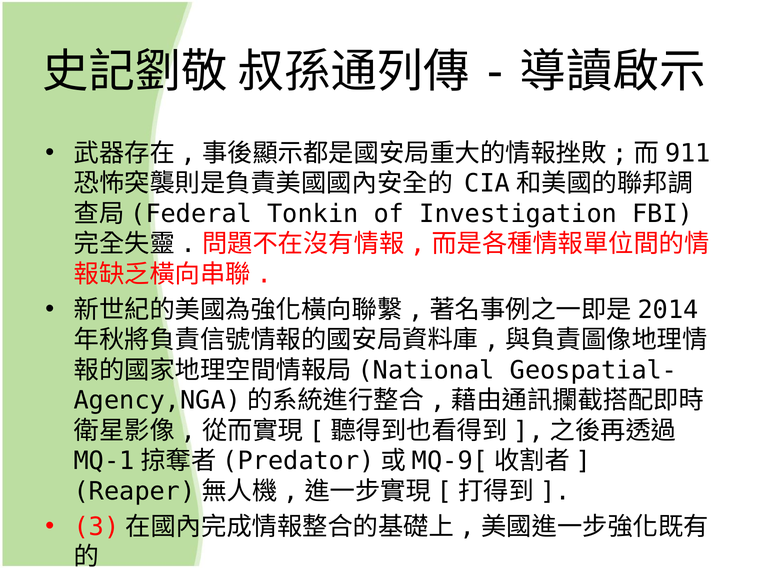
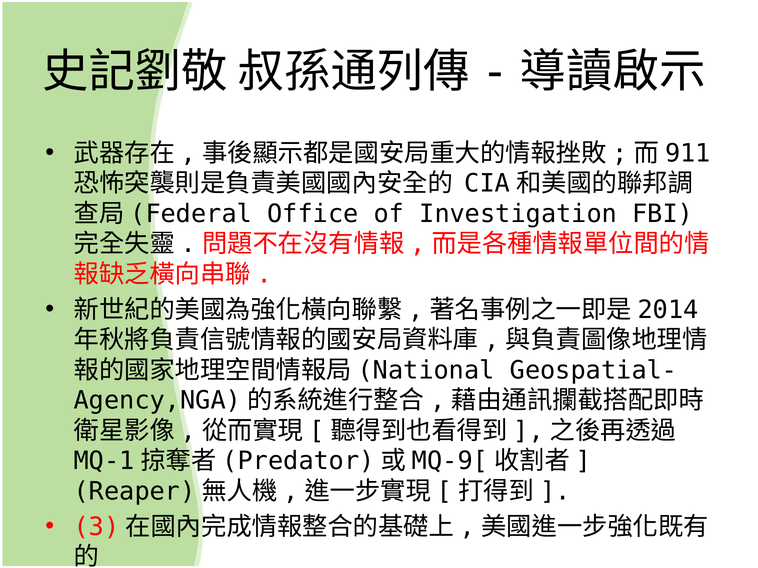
Tonkin: Tonkin -> Office (313, 214)
